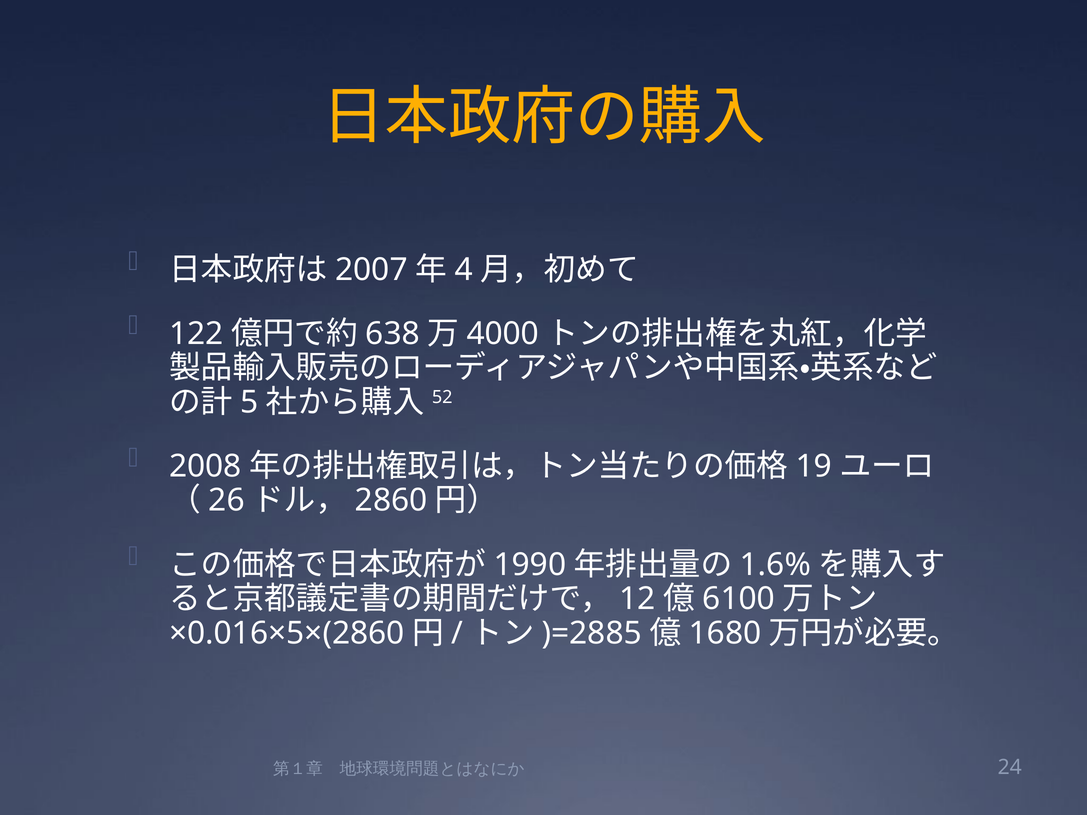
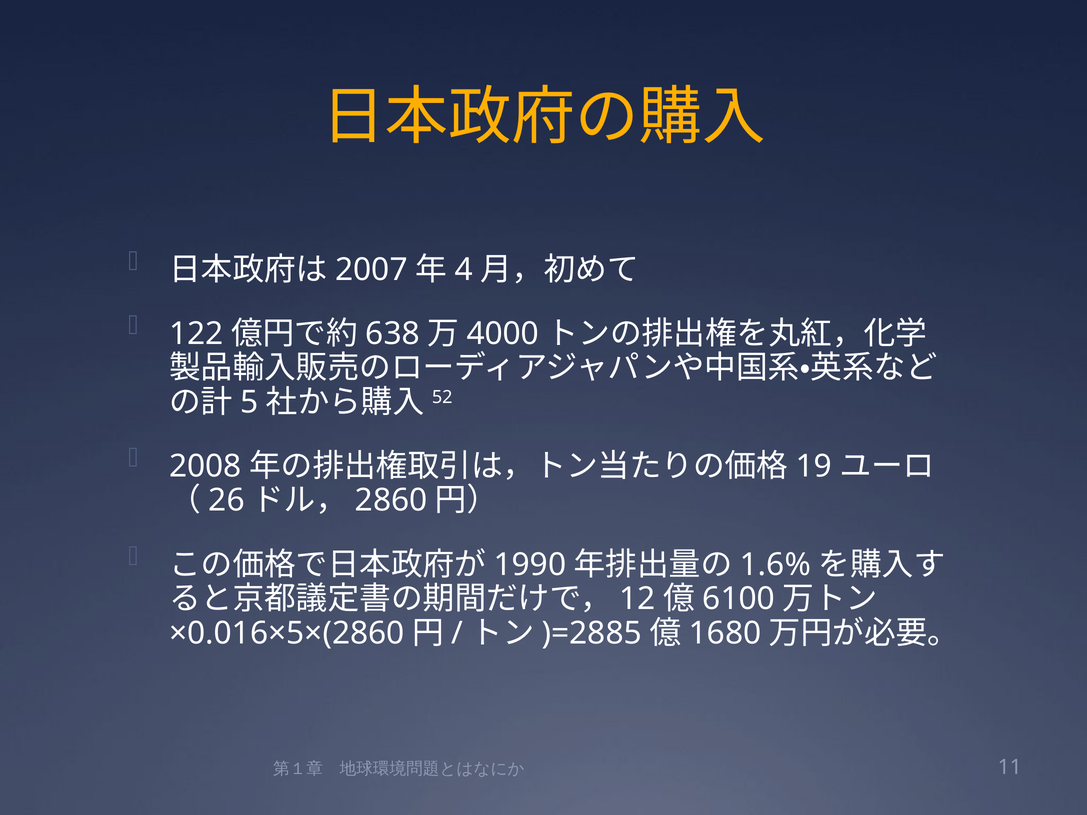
24: 24 -> 11 (1010, 767)
